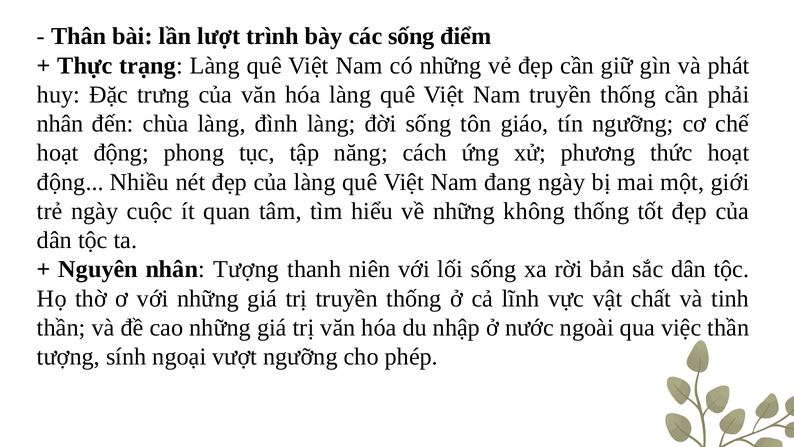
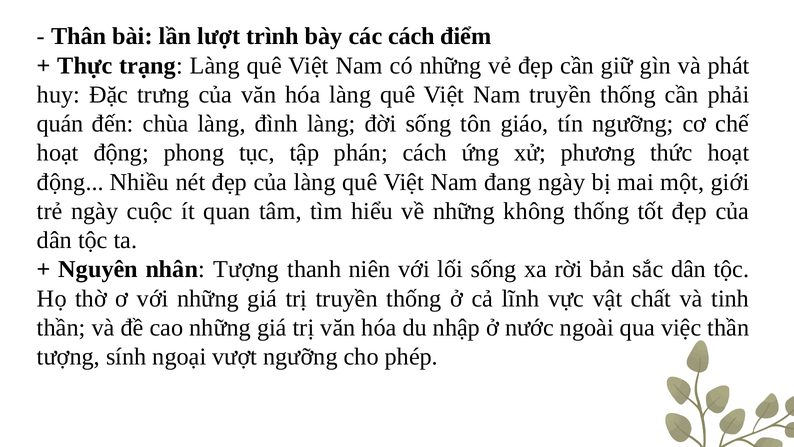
các sống: sống -> cách (411, 36)
nhân: nhân -> quán (60, 124)
năng: năng -> phán (361, 153)
